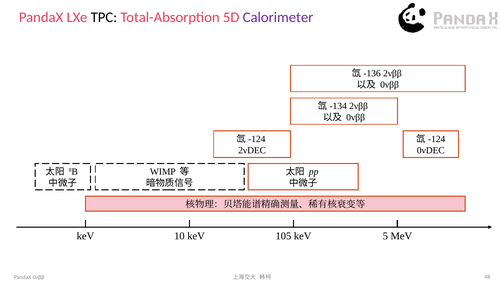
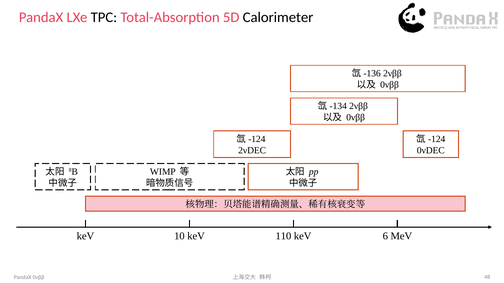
Calorimeter colour: purple -> black (278, 17)
105: 105 -> 110 (283, 236)
5: 5 -> 6 (385, 236)
